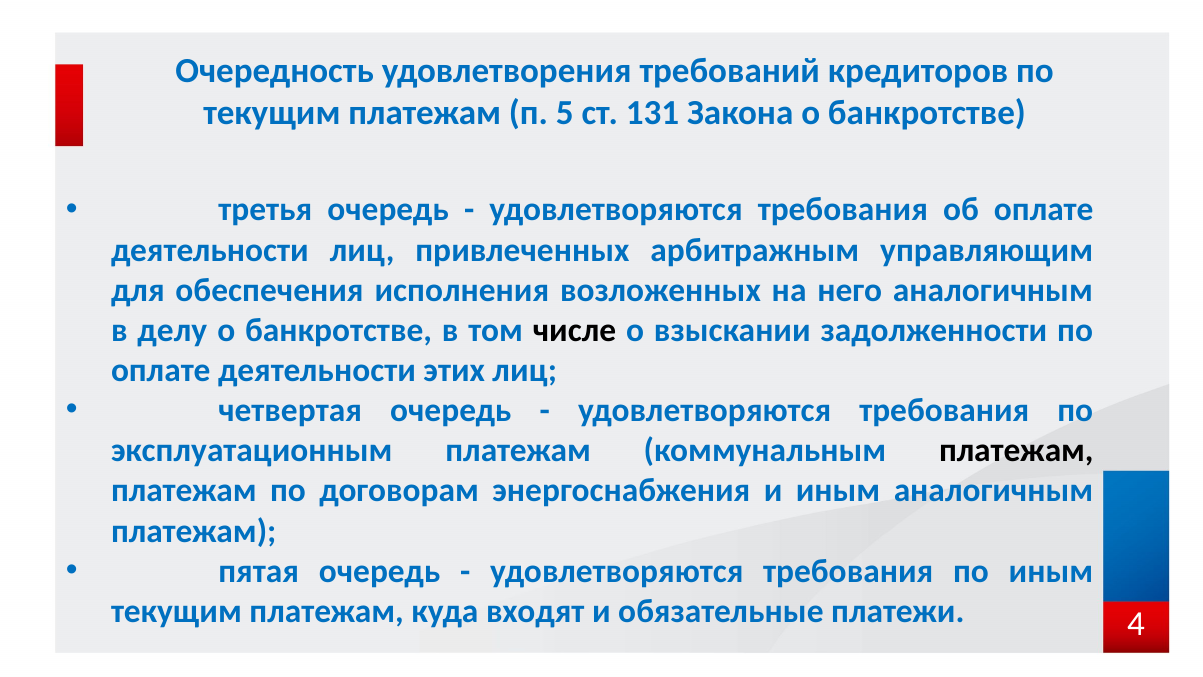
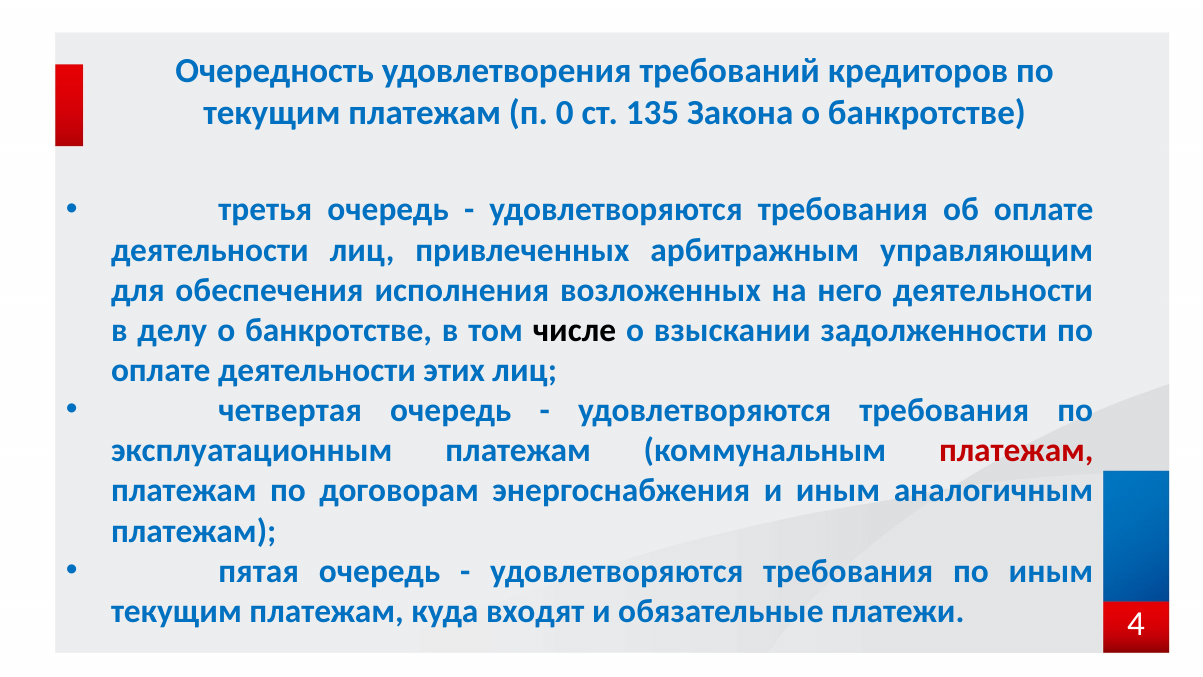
5: 5 -> 0 (565, 113)
131: 131 -> 135 (653, 113)
него аналогичным: аналогичным -> деятельности (993, 290)
платежам colour: black -> red (1016, 451)
